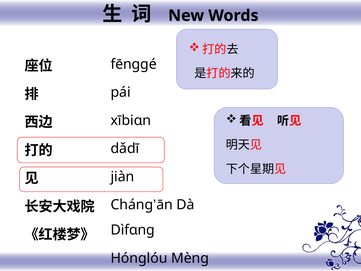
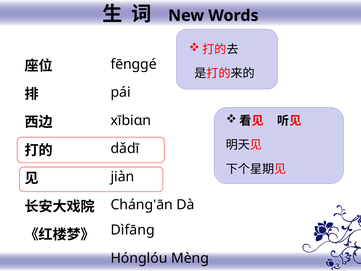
Dìfɑnɡ: Dìfɑnɡ -> Dìfānɡ (133, 230)
